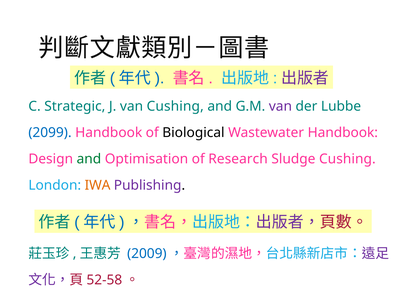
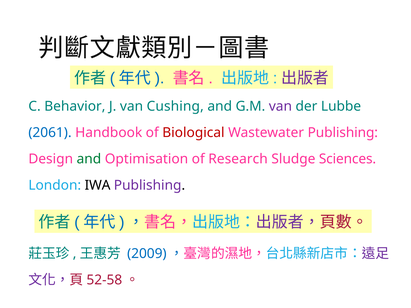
Strategic: Strategic -> Behavior (75, 107)
2099: 2099 -> 2061 (50, 133)
Biological colour: black -> red (193, 133)
Wastewater Handbook: Handbook -> Publishing (343, 133)
Sludge Cushing: Cushing -> Sciences (347, 159)
IWA colour: orange -> black (98, 185)
